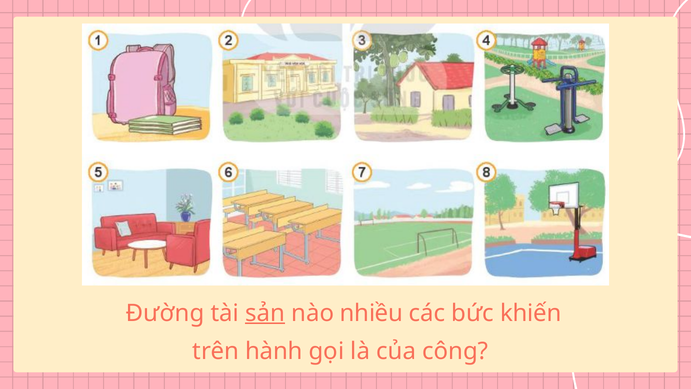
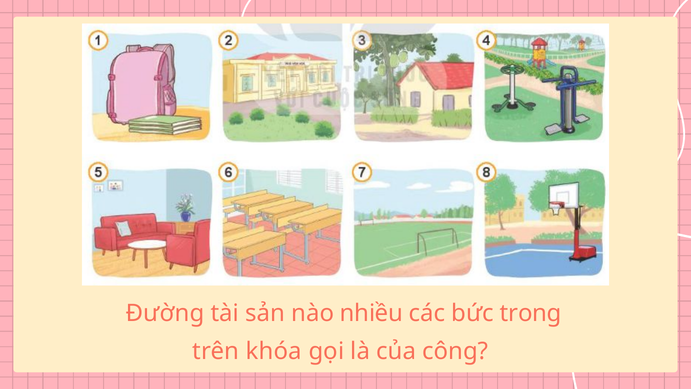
sản underline: present -> none (265, 313)
khiến: khiến -> trong (531, 313)
hành: hành -> khóa (274, 351)
